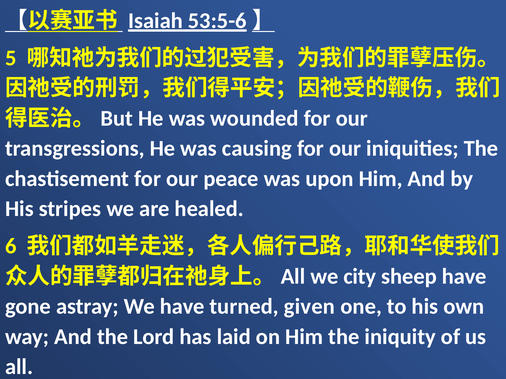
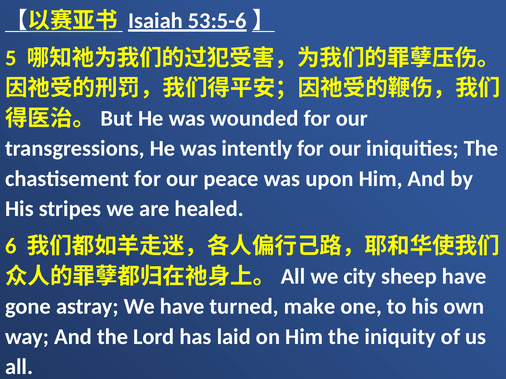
causing: causing -> intently (257, 149)
given: given -> make (310, 307)
